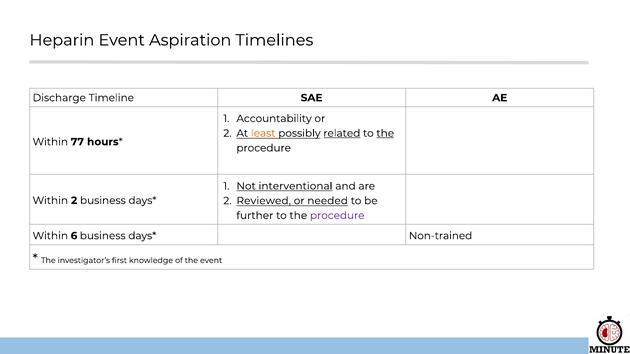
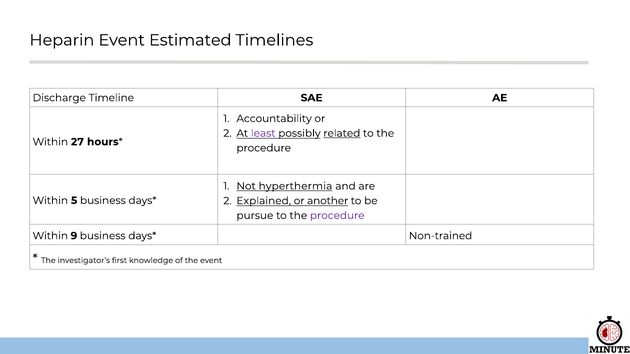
Aspiration: Aspiration -> Estimated (190, 40)
least colour: orange -> purple (263, 133)
the underline: present -> none (385, 133)
77: 77 -> 27 (77, 142)
interventional: interventional -> hyperthermia (295, 186)
Within 2: 2 -> 5 (74, 201)
Reviewed: Reviewed -> Explained (264, 201)
needed: needed -> another (328, 201)
further: further -> pursue (255, 216)
6: 6 -> 9 (74, 236)
